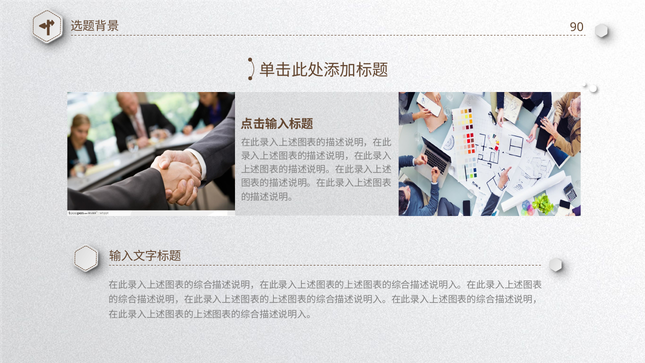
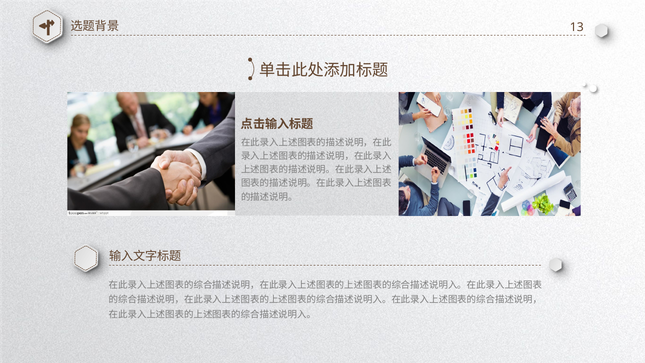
90: 90 -> 13 (577, 27)
